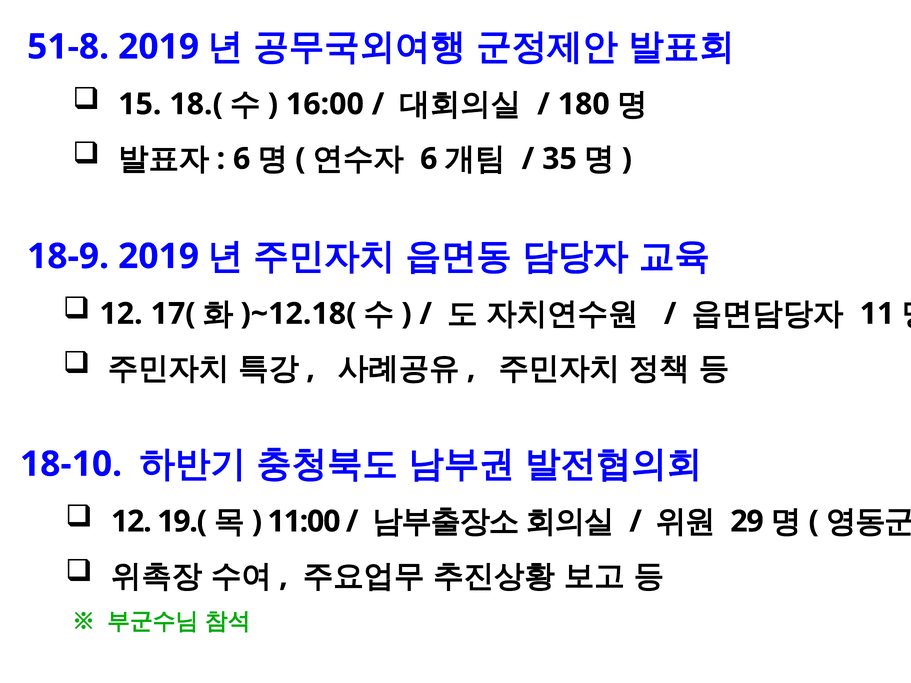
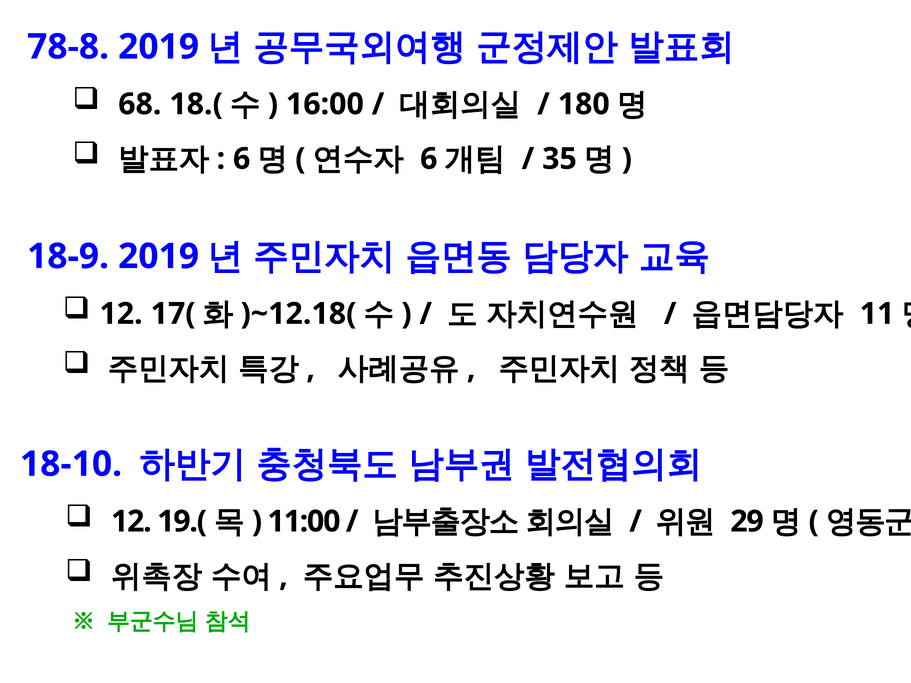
51-8: 51-8 -> 78-8 (68, 47)
15: 15 -> 68 (140, 104)
